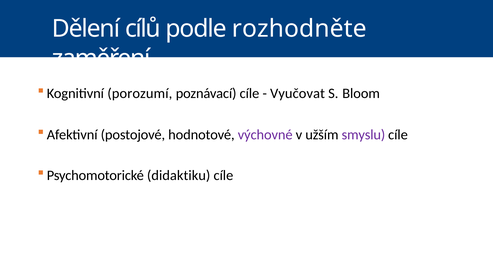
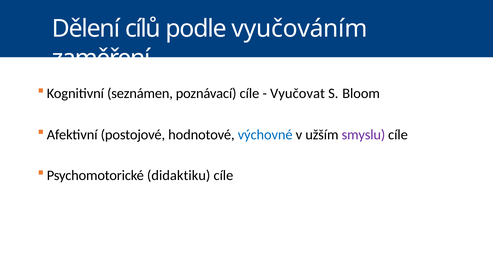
rozhodněte: rozhodněte -> vyučováním (300, 29)
porozumí: porozumí -> seznámen (140, 94)
výchovné colour: purple -> blue (265, 135)
